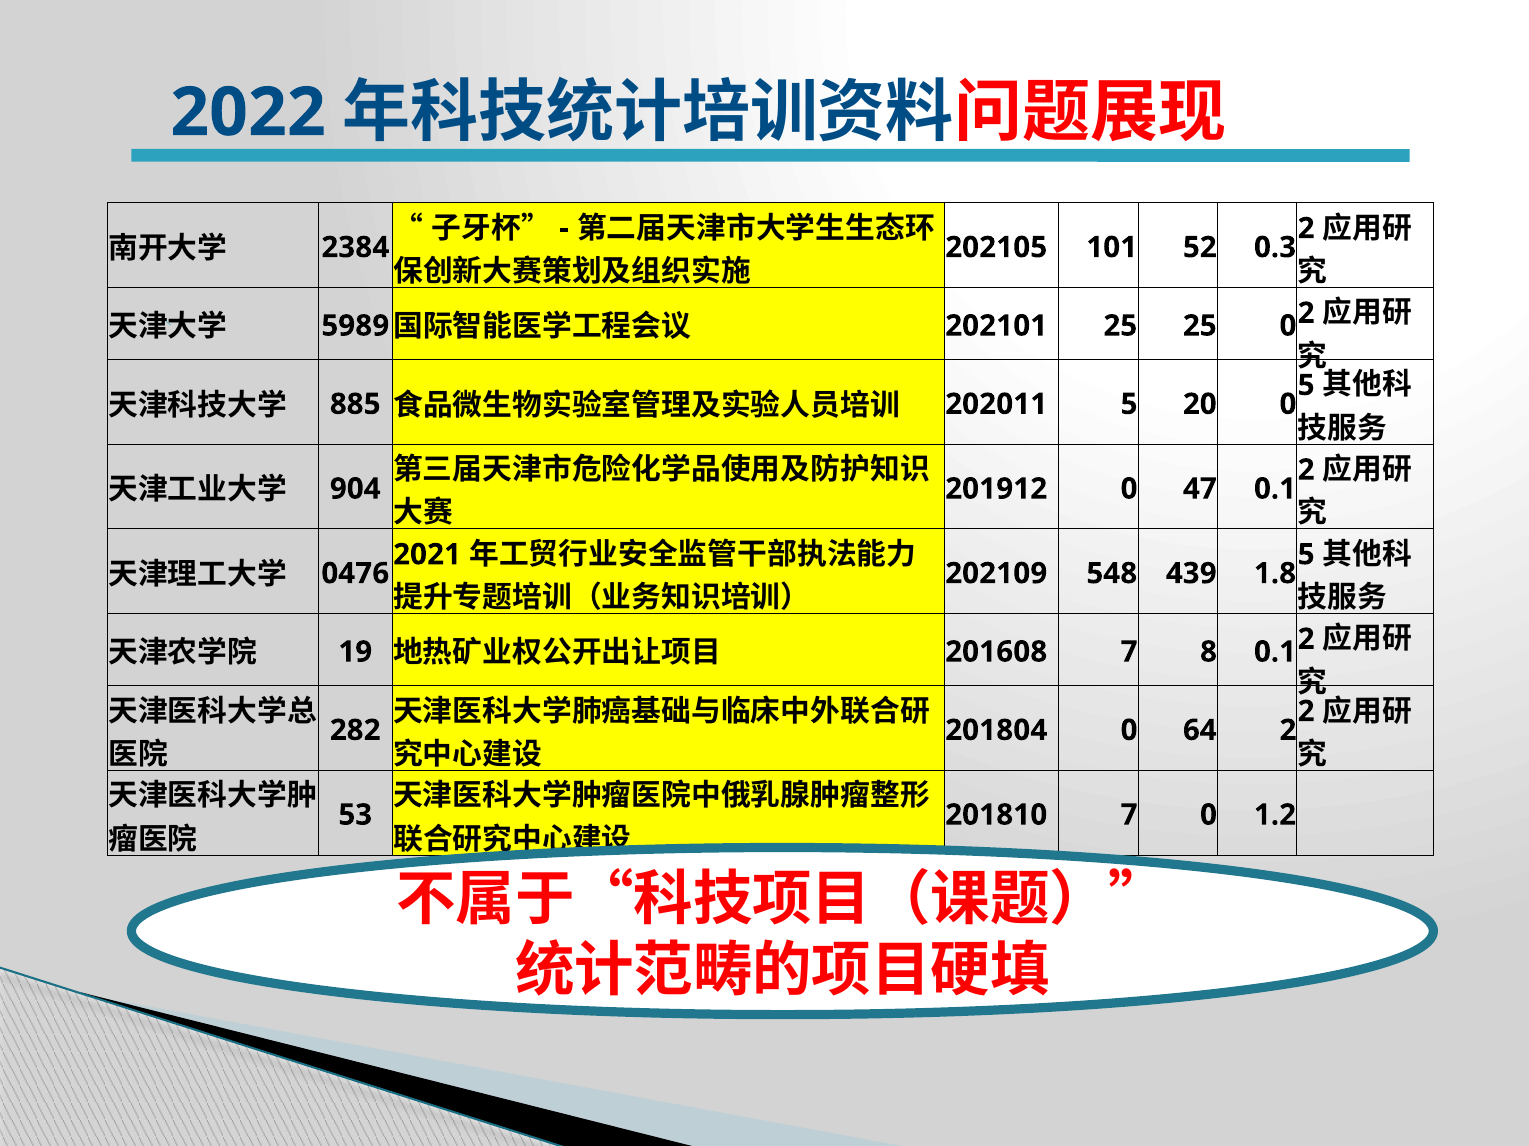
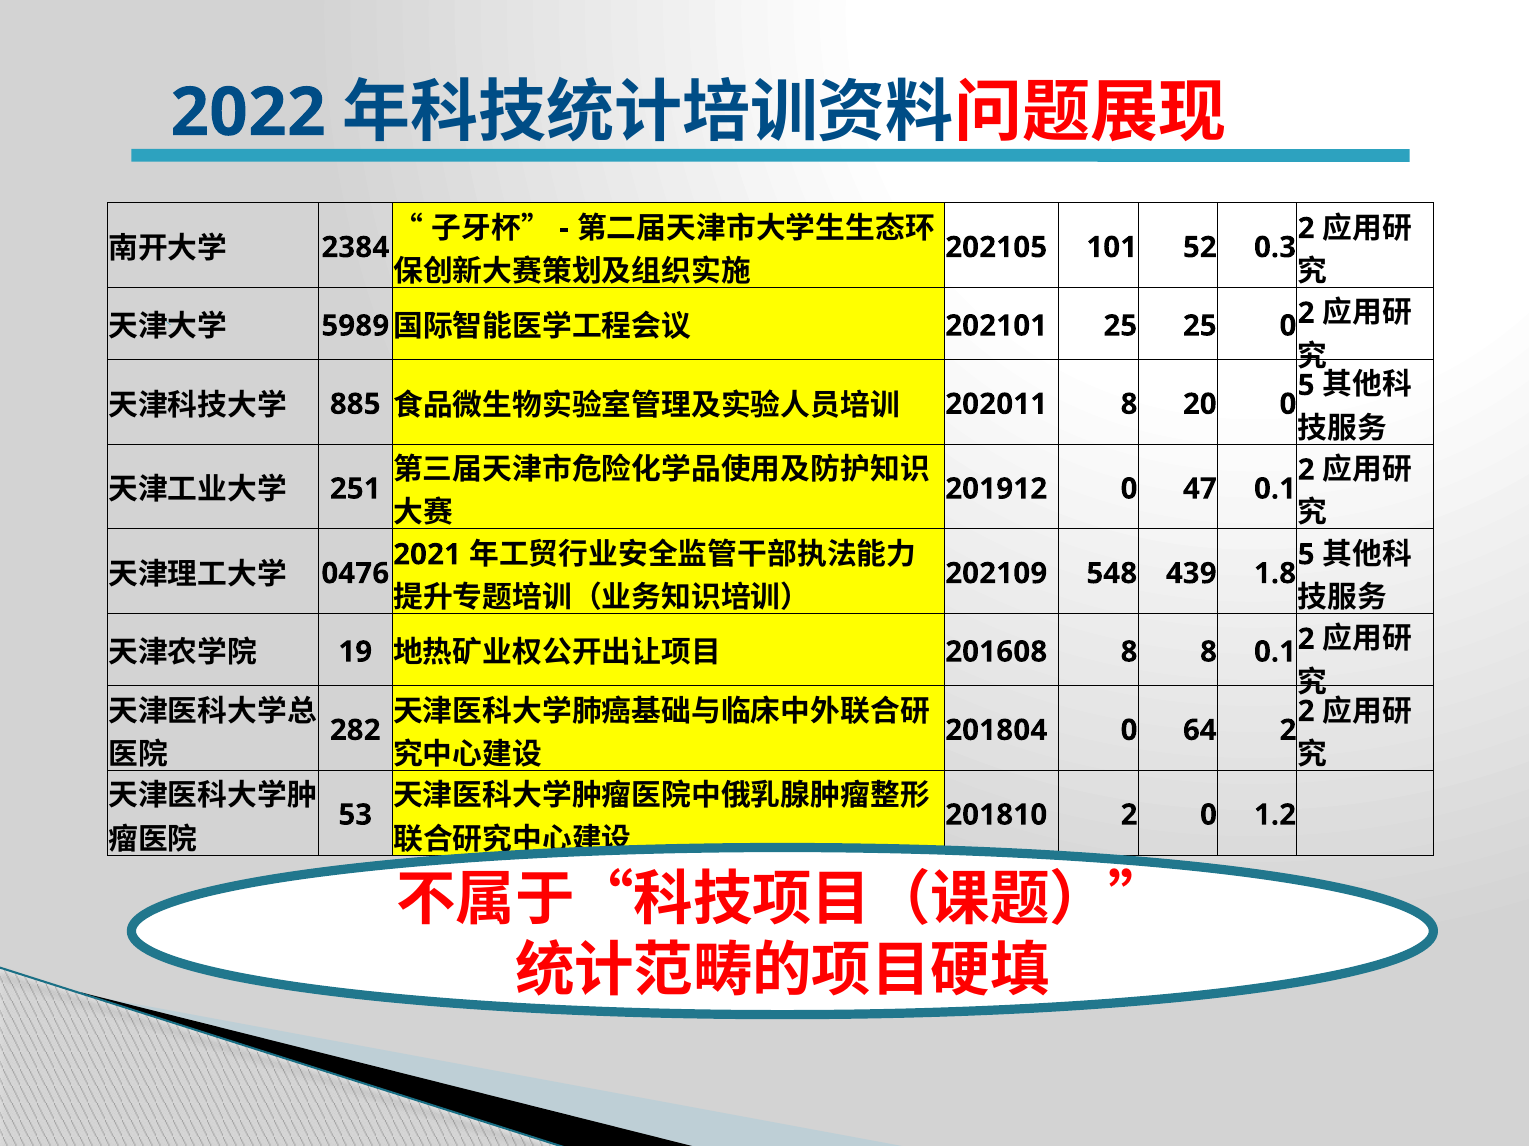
202011 5: 5 -> 8 (1129, 404)
904: 904 -> 251 (355, 489)
201608 7: 7 -> 8 (1129, 652)
201810 7: 7 -> 2 (1129, 815)
